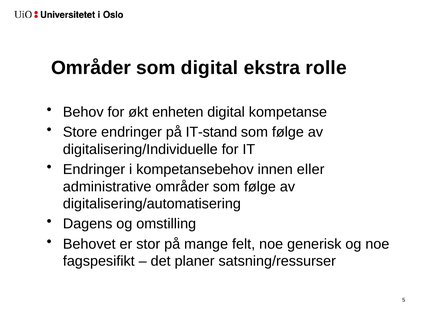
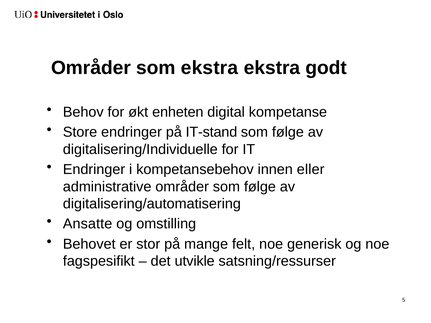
som digital: digital -> ekstra (210, 68)
rolle: rolle -> godt (326, 68)
Dagens: Dagens -> Ansatte (88, 224)
planer: planer -> utvikle (195, 261)
